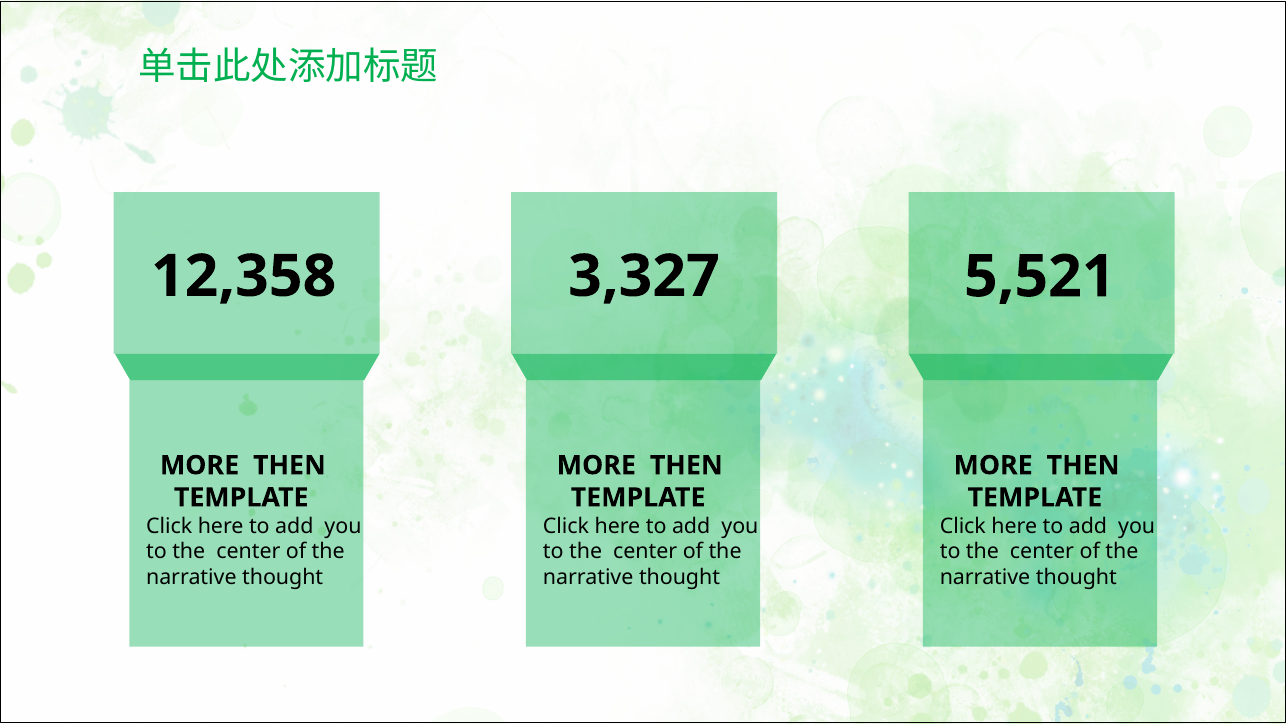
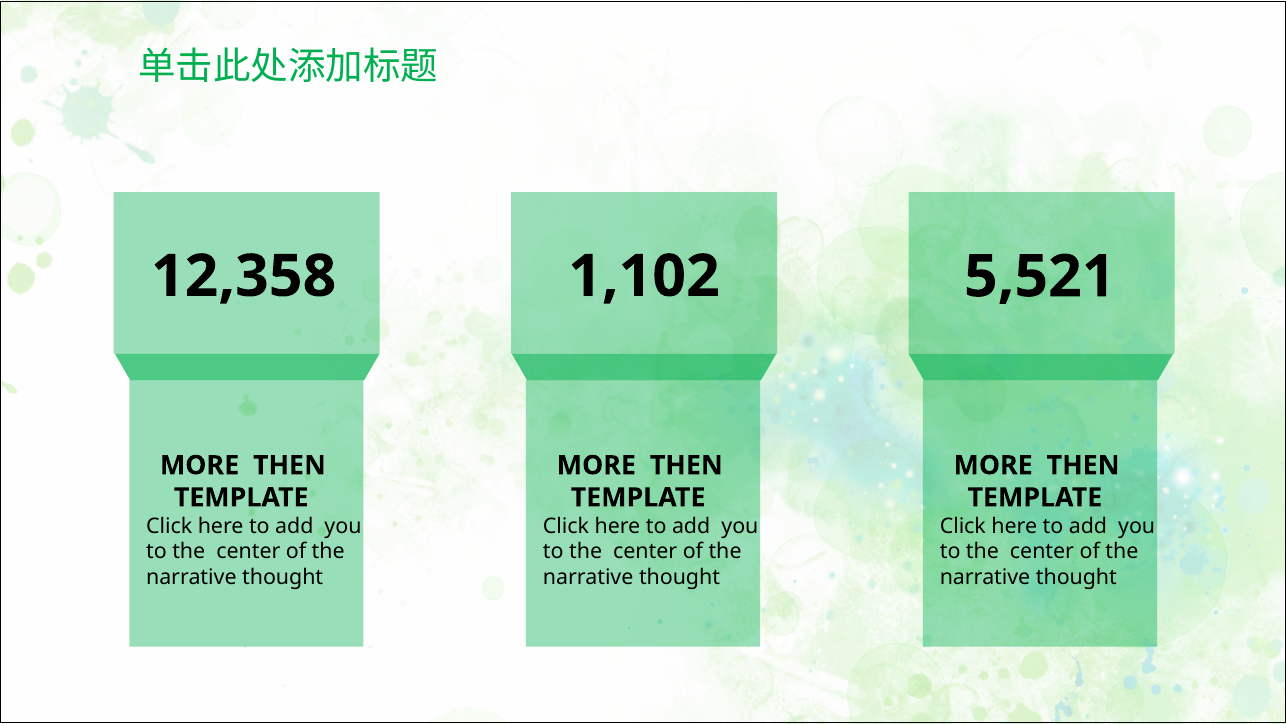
3,327: 3,327 -> 1,102 (644, 276)
